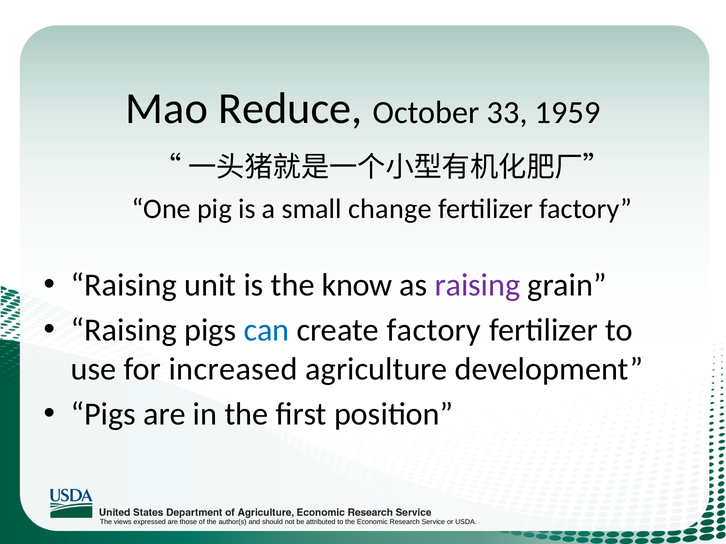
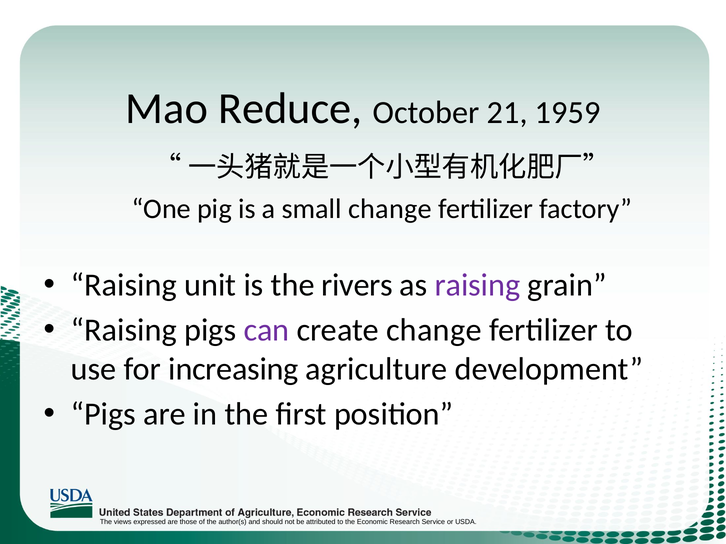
33: 33 -> 21 (507, 113)
know: know -> rivers (357, 285)
can colour: blue -> purple (266, 331)
create factory: factory -> change (434, 331)
increased: increased -> increasing (233, 369)
